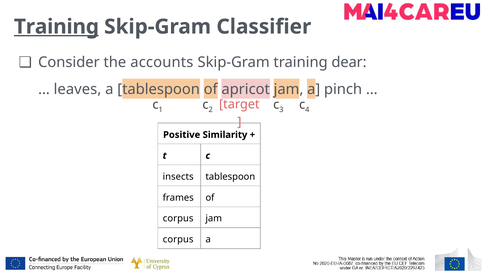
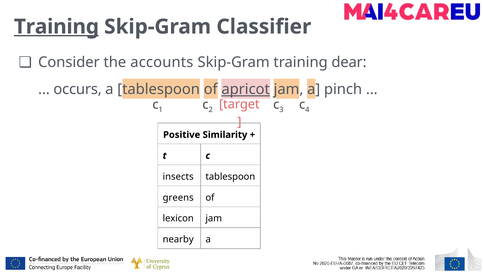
leaves: leaves -> occurs (78, 89)
apricot underline: none -> present (246, 89)
frames: frames -> greens (178, 197)
corpus: corpus -> lexicon (178, 218)
corpus: corpus -> nearby (178, 239)
